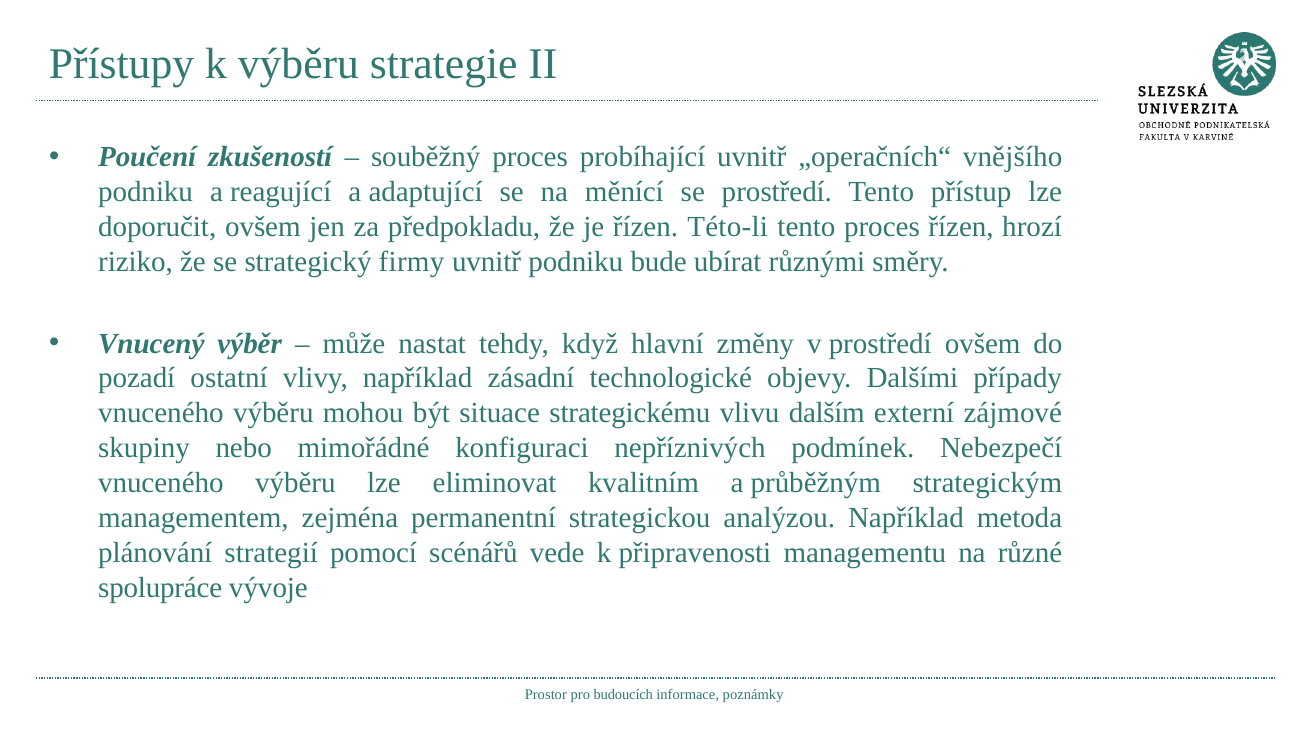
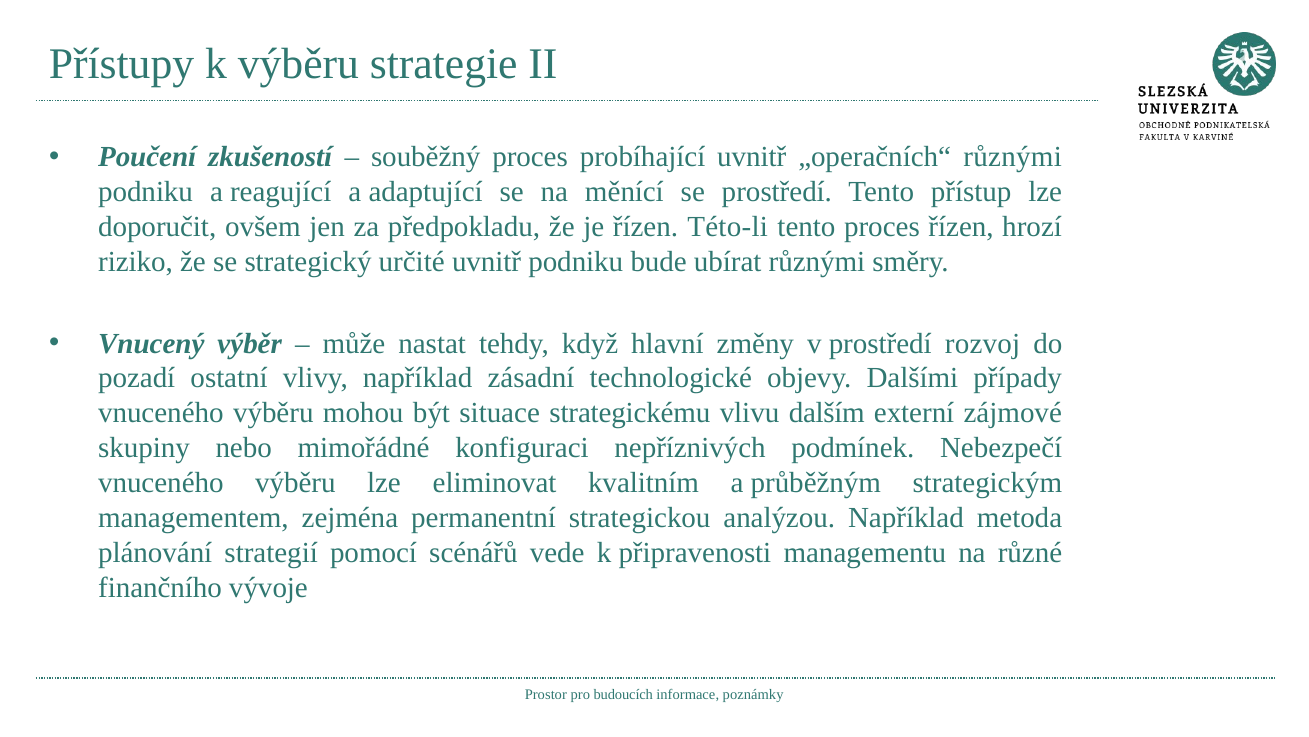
„operačních“ vnějšího: vnějšího -> různými (1013, 157)
firmy: firmy -> určité (412, 262)
prostředí ovšem: ovšem -> rozvoj (983, 343)
spolupráce: spolupráce -> finančního (160, 587)
